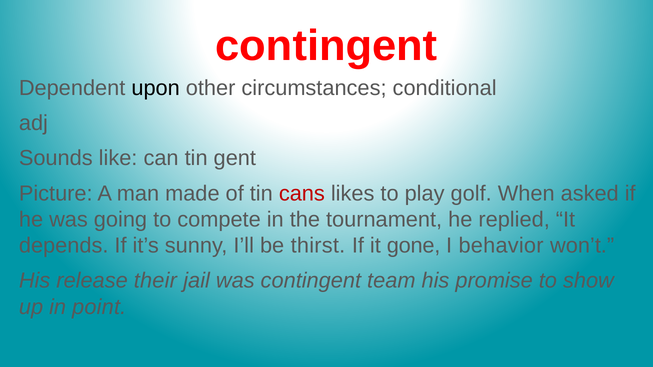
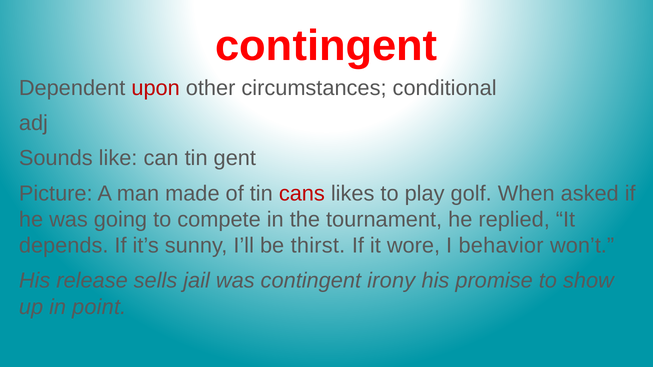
upon colour: black -> red (156, 88)
gone: gone -> wore (413, 246)
their: their -> sells (156, 281)
team: team -> irony (391, 281)
